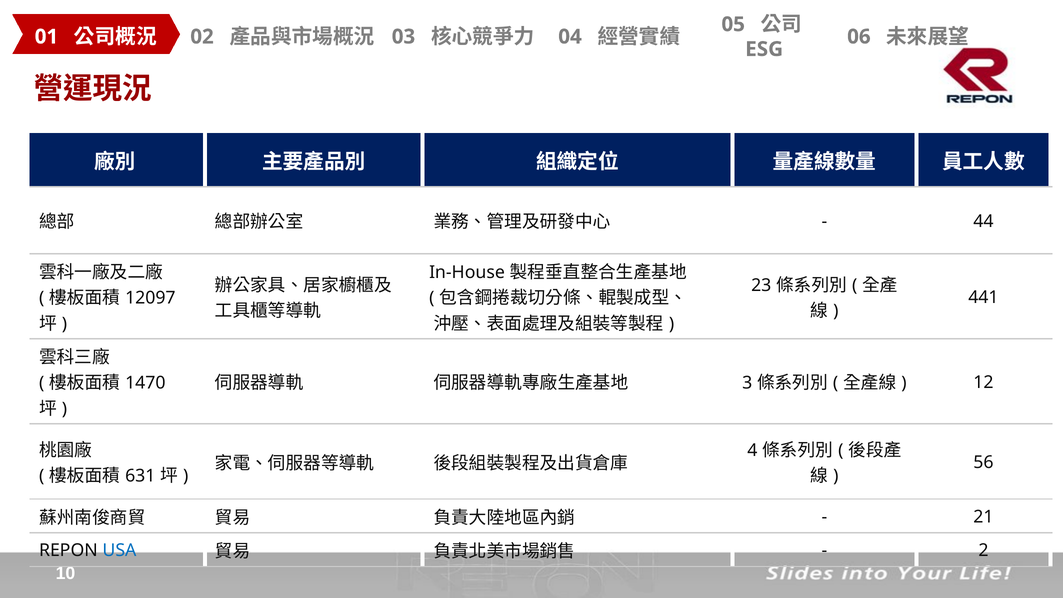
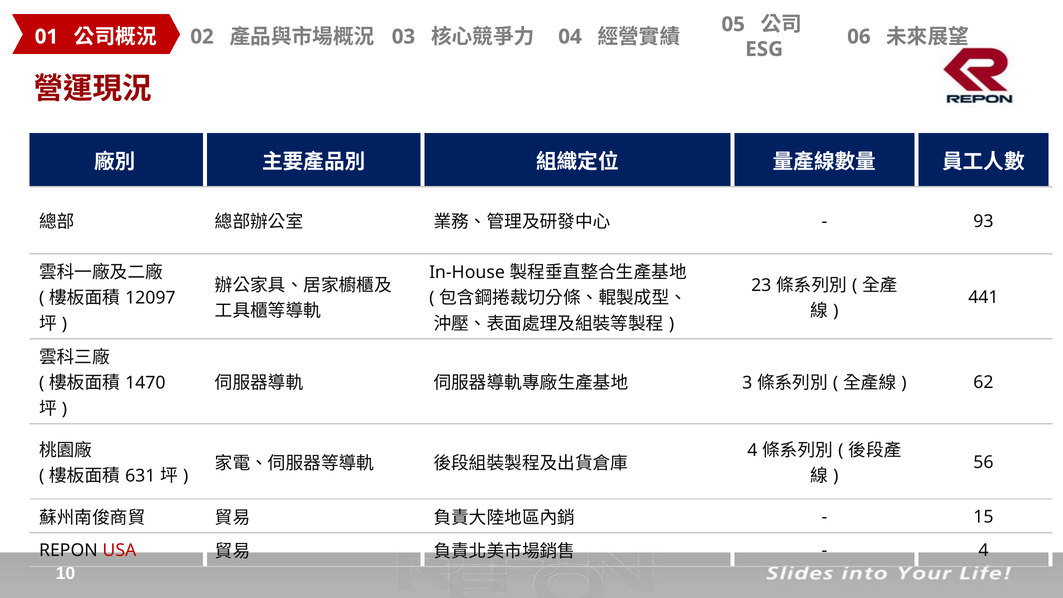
44: 44 -> 93 (983, 221)
12: 12 -> 62 (983, 382)
21: 21 -> 15 (983, 517)
USA colour: blue -> red (119, 551)
2: 2 -> 4 (983, 551)
